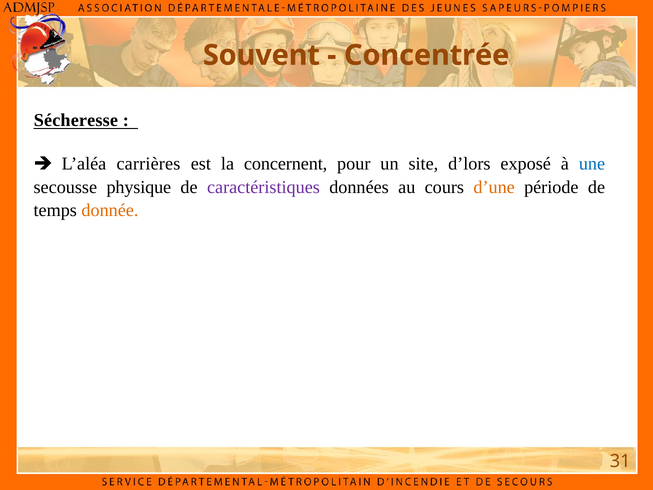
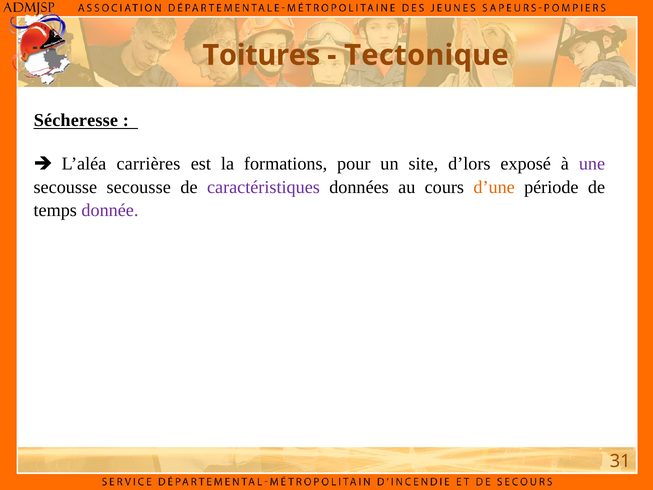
Souvent: Souvent -> Toitures (261, 55)
Concentrée: Concentrée -> Tectonique (426, 55)
concernent: concernent -> formations (286, 164)
une colour: blue -> purple (592, 164)
secousse physique: physique -> secousse (139, 187)
donnée colour: orange -> purple (110, 210)
